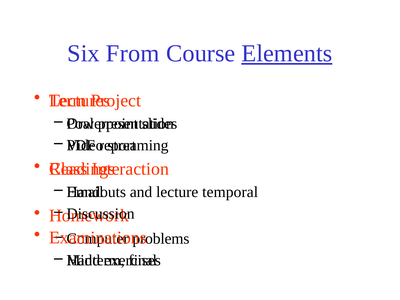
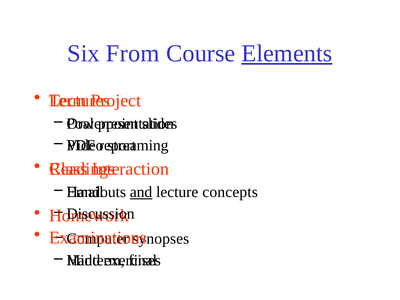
and underline: none -> present (141, 192)
temporal: temporal -> concepts (230, 192)
problems: problems -> synopses (161, 239)
